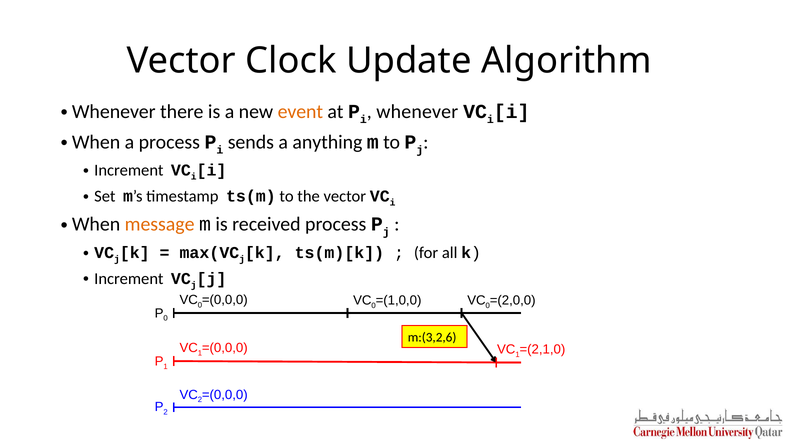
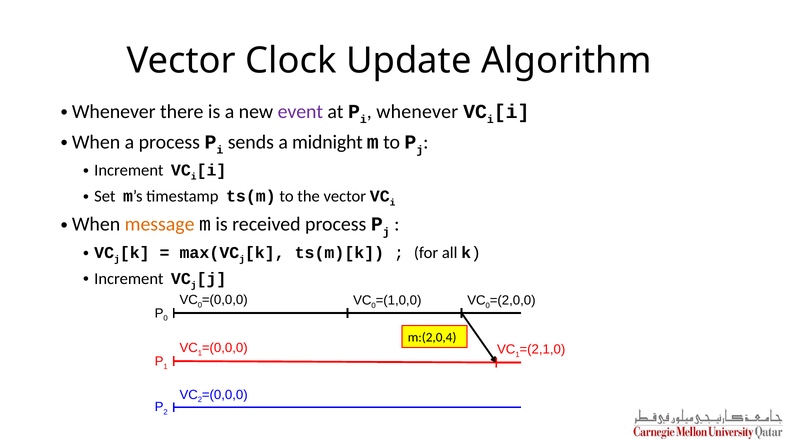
event colour: orange -> purple (300, 112)
anything: anything -> midnight (327, 142)
m:(3,2,6: m:(3,2,6 -> m:(2,0,4 (432, 337)
